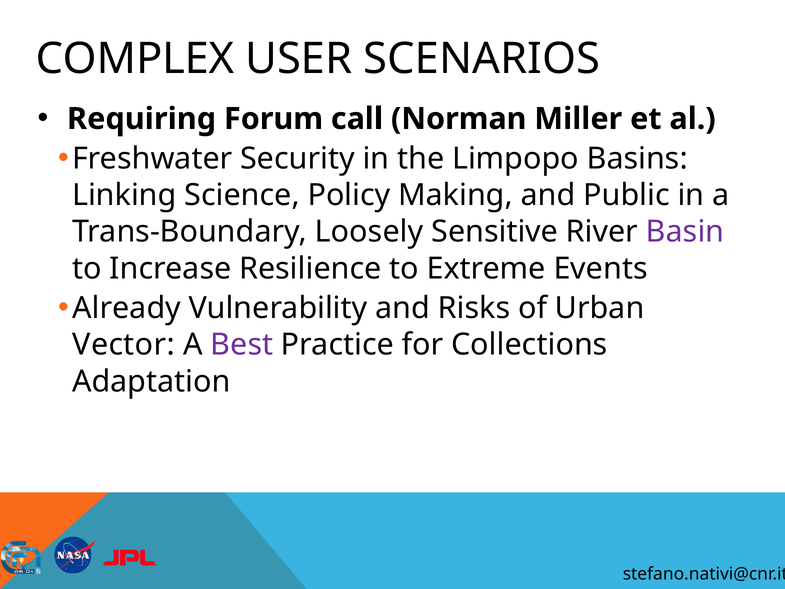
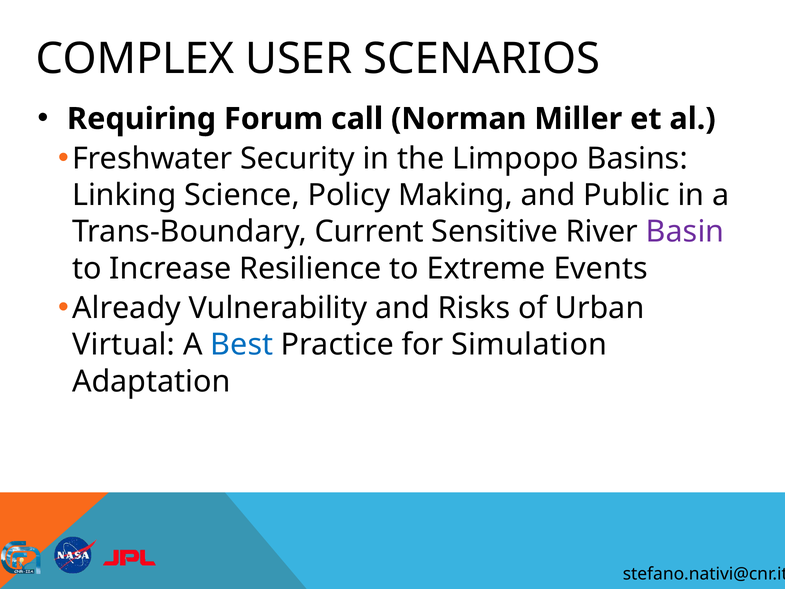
Loosely: Loosely -> Current (369, 232)
Vector: Vector -> Virtual (124, 345)
Best colour: purple -> blue (242, 345)
Collections: Collections -> Simulation (529, 345)
